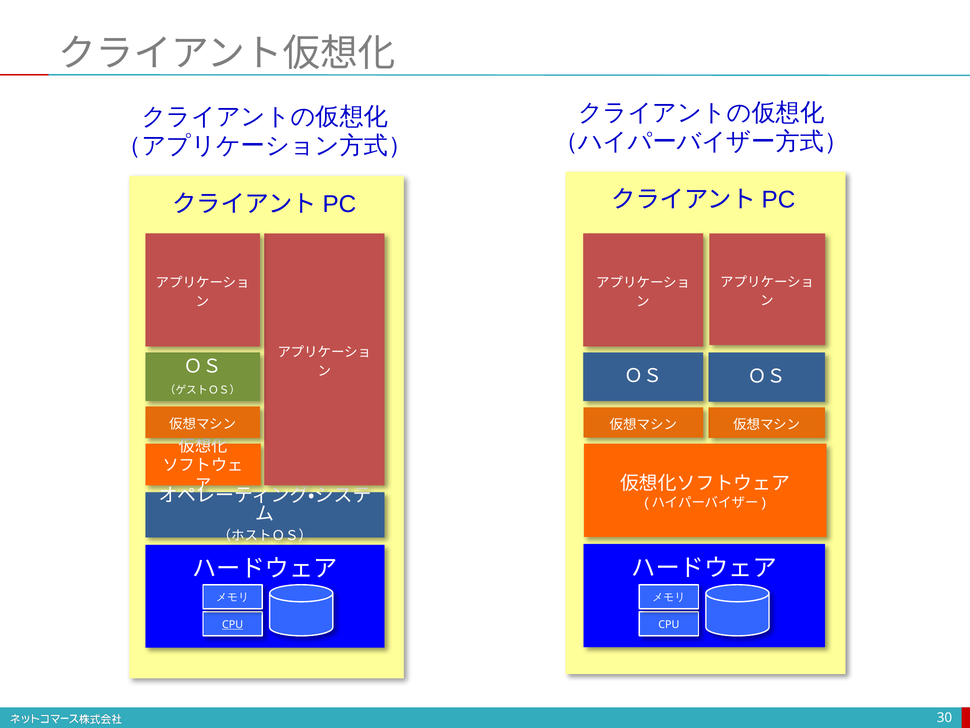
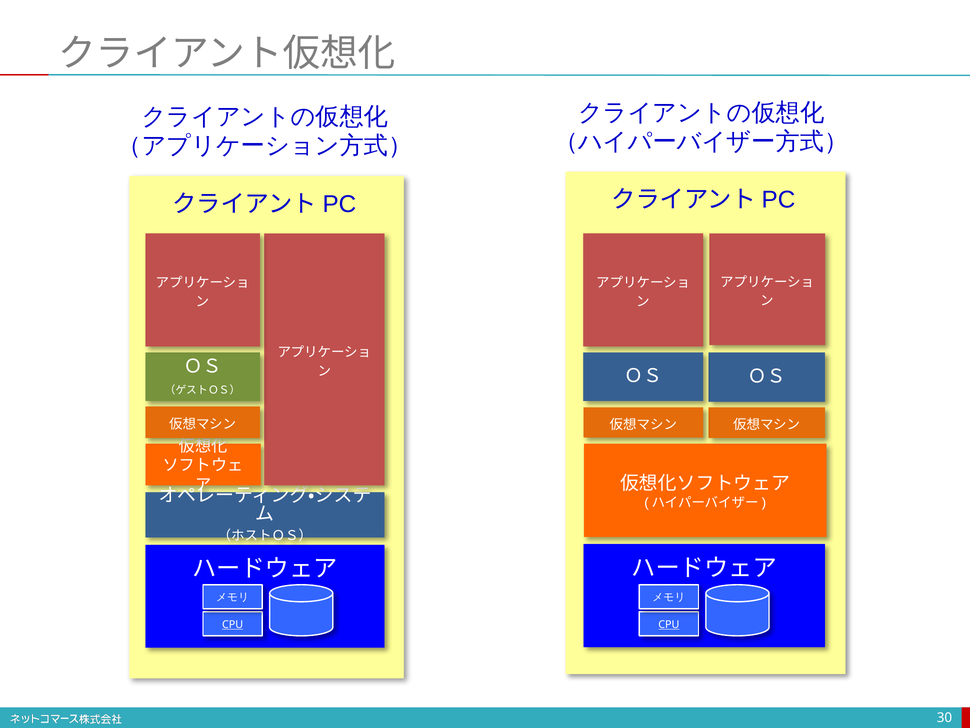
CPU underline: none -> present (669, 624)
